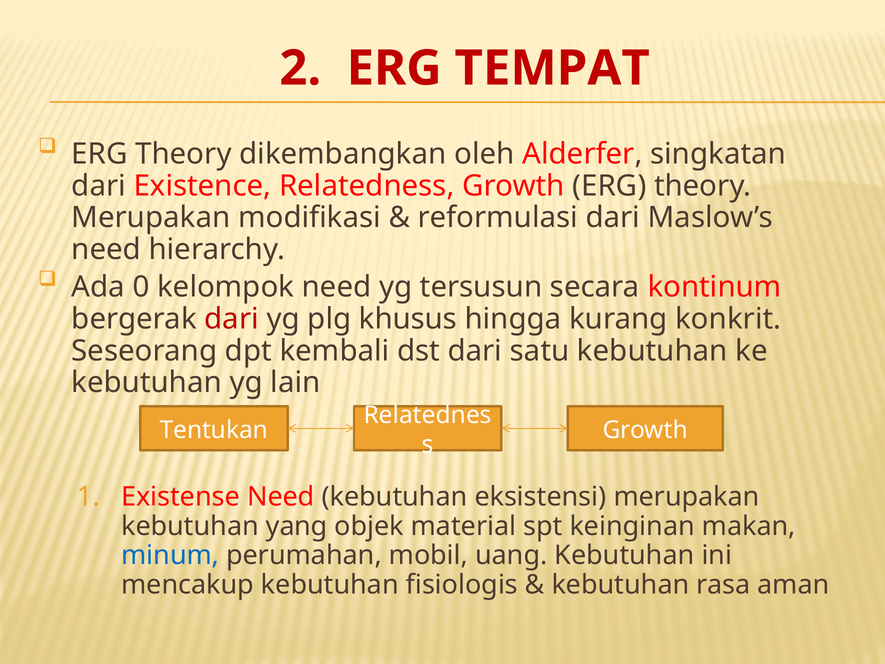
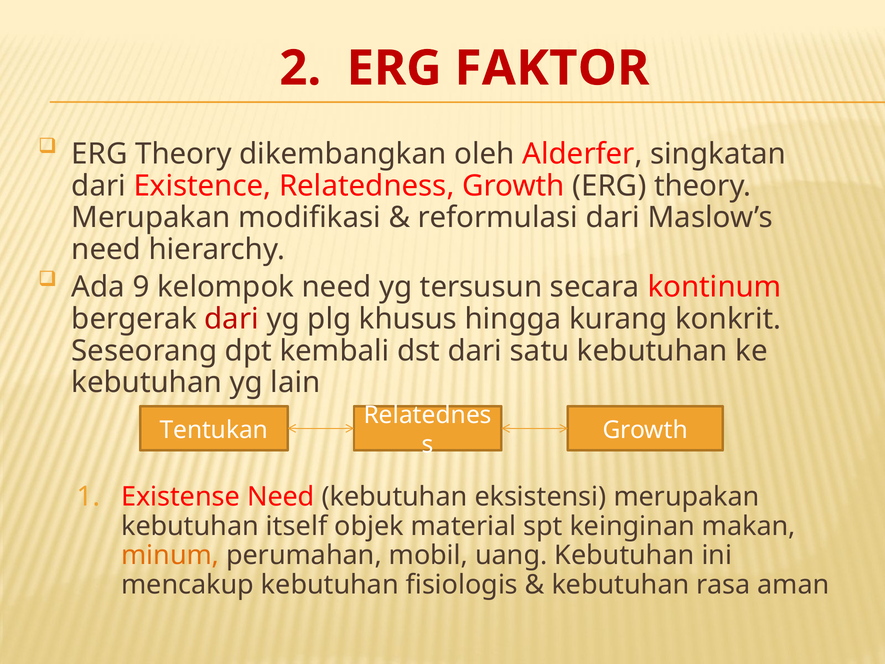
TEMPAT: TEMPAT -> FAKTOR (552, 68)
0: 0 -> 9 (141, 287)
yang: yang -> itself (297, 526)
minum colour: blue -> orange (170, 555)
